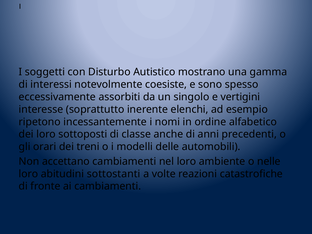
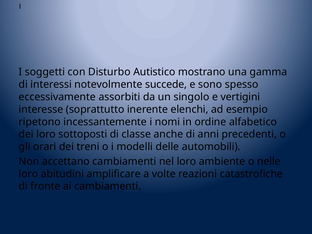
coesiste: coesiste -> succede (166, 84)
sottostanti: sottostanti -> amplificare (114, 174)
